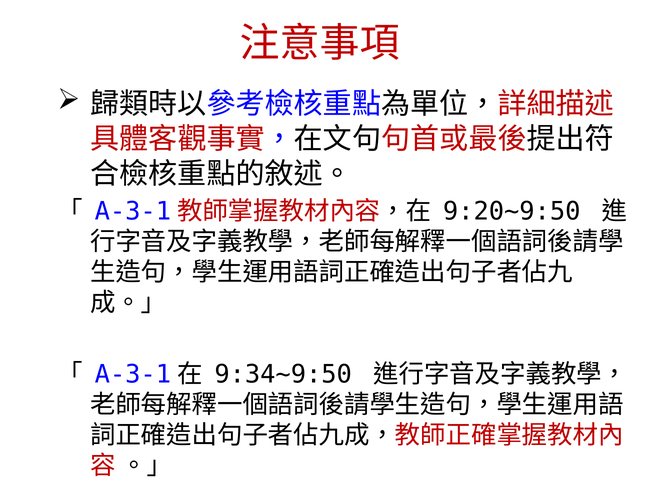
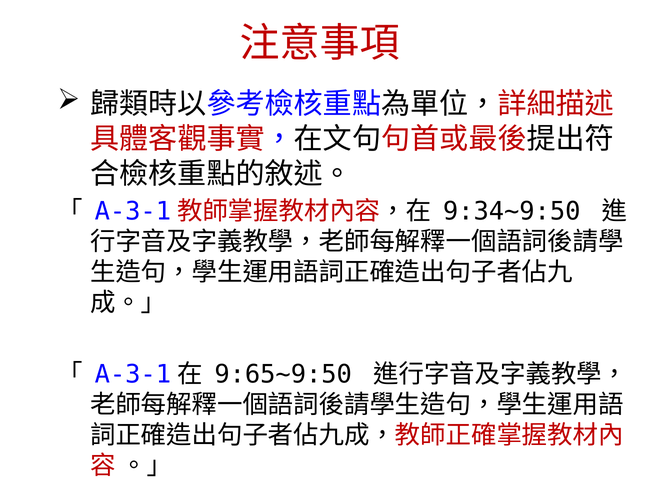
9:20~9:50: 9:20~9:50 -> 9:34~9:50 (512, 212)
9:34~9:50: 9:34~9:50 -> 9:65~9:50 (283, 375)
